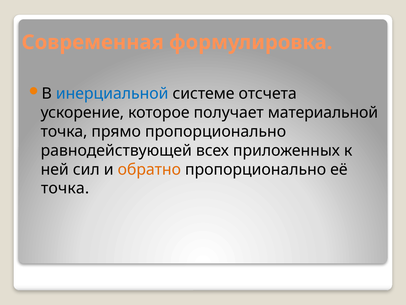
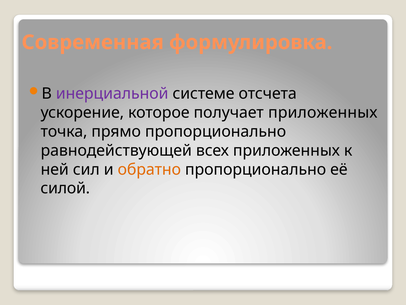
инерциальной colour: blue -> purple (112, 93)
получает материальной: материальной -> приложенных (323, 112)
точка: точка -> силой (65, 188)
